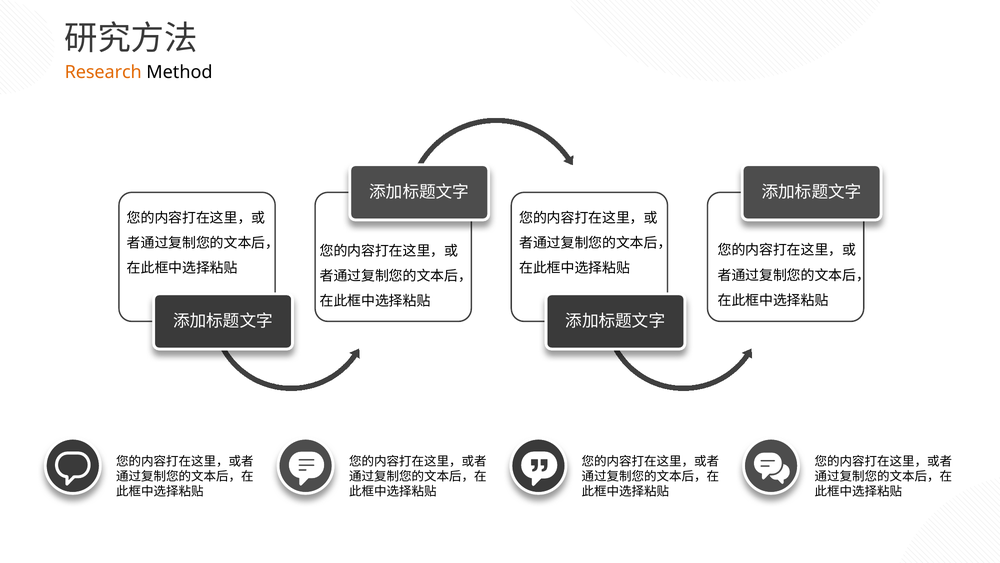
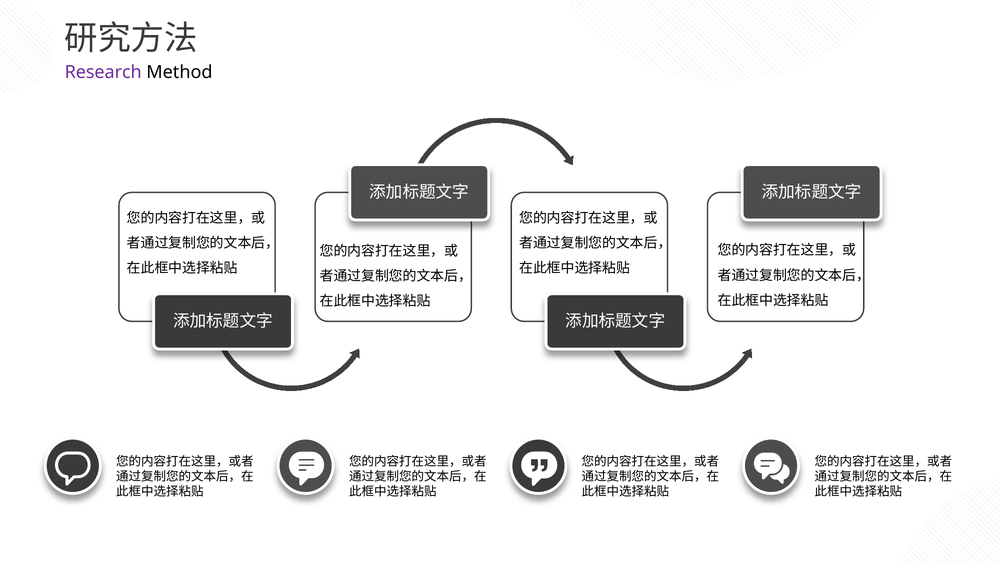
Research colour: orange -> purple (103, 72)
